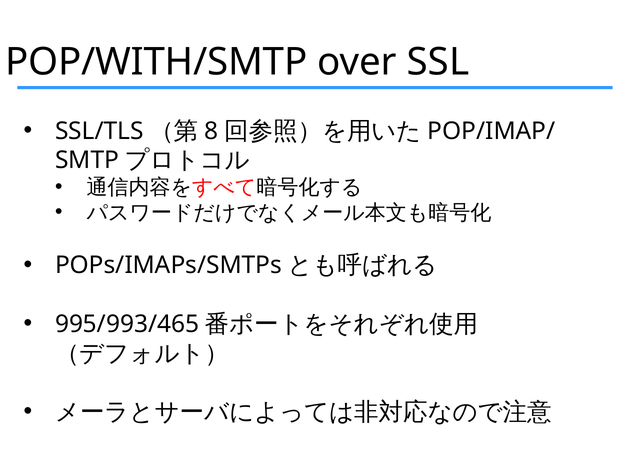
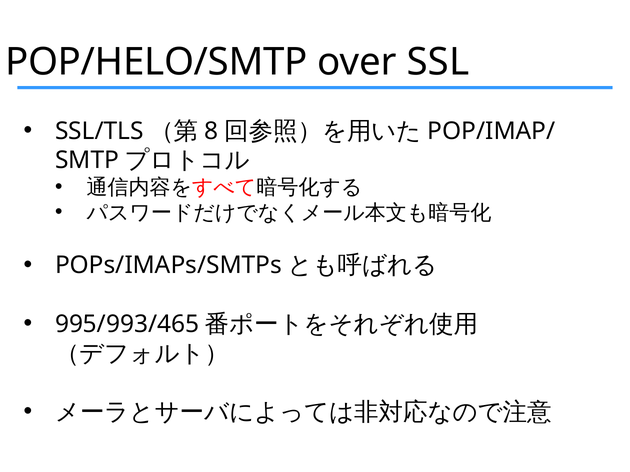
POP/WITH/SMTP: POP/WITH/SMTP -> POP/HELO/SMTP (156, 62)
